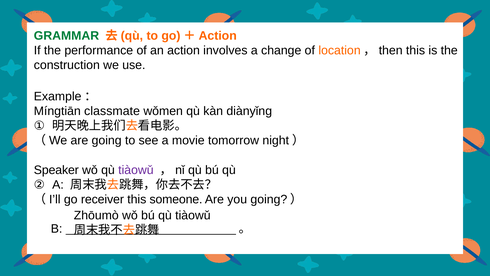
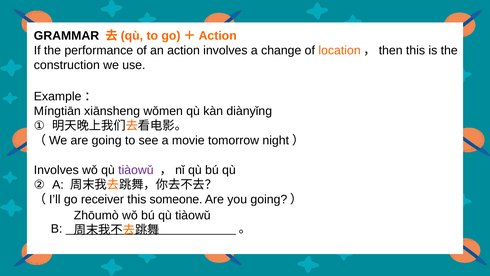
GRAMMAR colour: green -> black (66, 36)
classmate: classmate -> xiānsheng (112, 111)
Speaker: Speaker -> Involves (56, 170)
